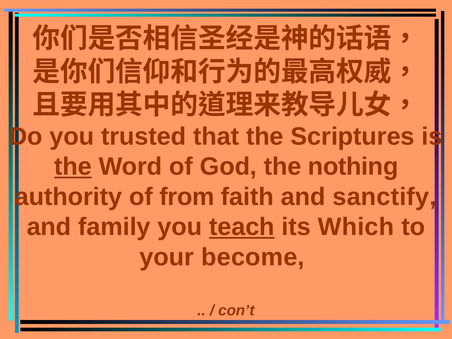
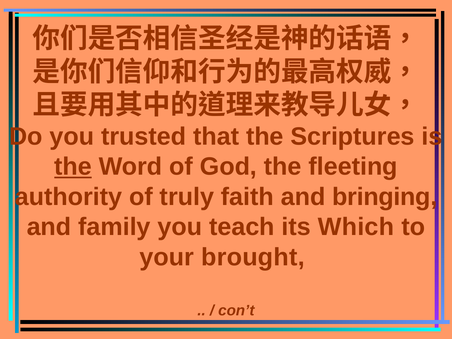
nothing: nothing -> fleeting (353, 167)
from: from -> truly (187, 197)
sanctify: sanctify -> bringing (385, 197)
teach underline: present -> none (242, 227)
become: become -> brought (253, 257)
